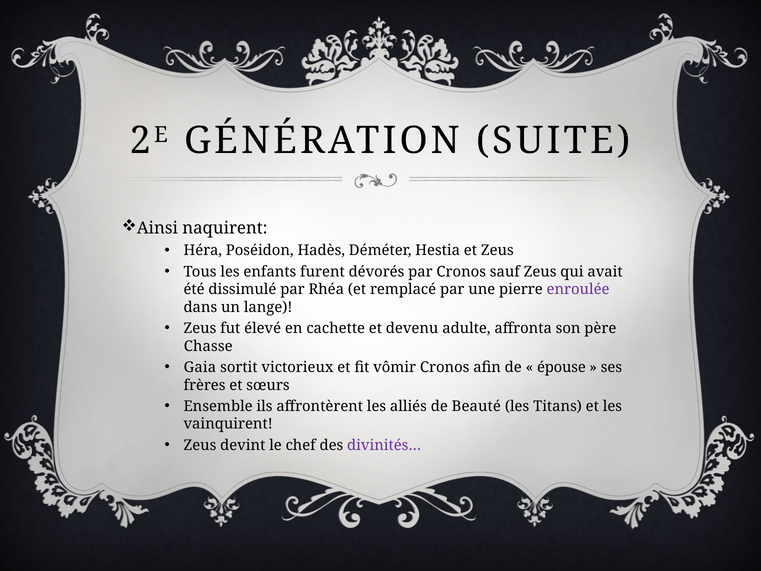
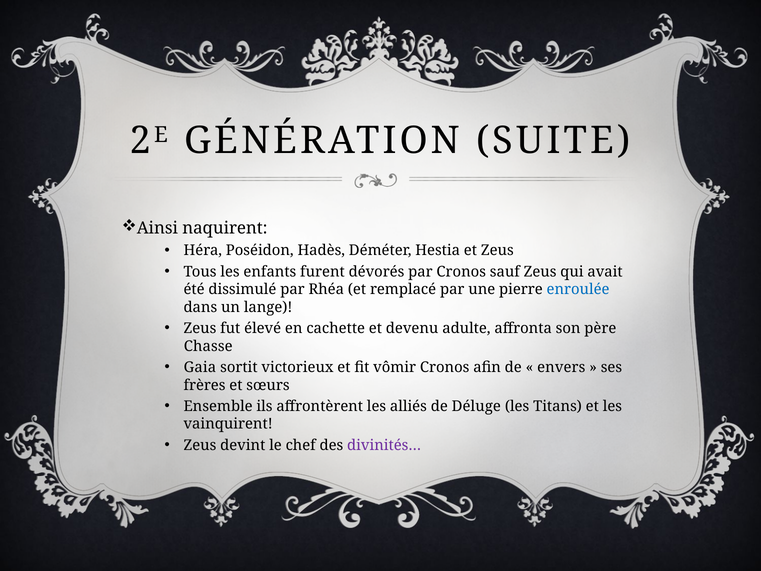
enroulée colour: purple -> blue (578, 289)
épouse: épouse -> envers (561, 367)
Beauté: Beauté -> Déluge (476, 406)
